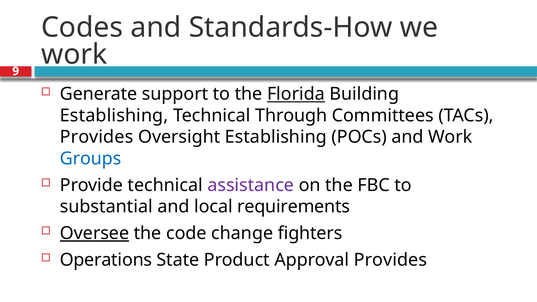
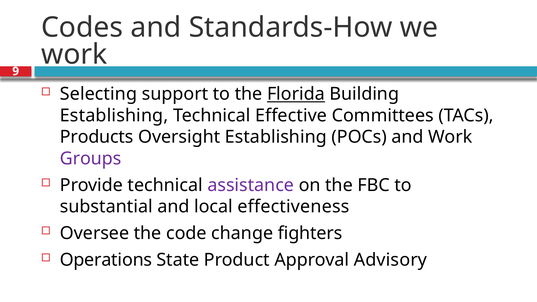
Generate: Generate -> Selecting (99, 94)
Through: Through -> Effective (291, 116)
Provides: Provides -> Products (97, 137)
Groups colour: blue -> purple (91, 159)
requirements: requirements -> effectiveness (293, 207)
Oversee underline: present -> none (95, 233)
Approval Provides: Provides -> Advisory (390, 260)
